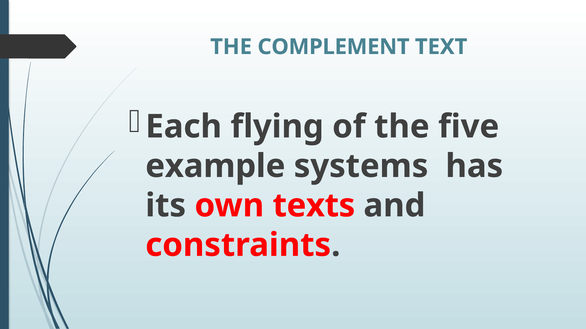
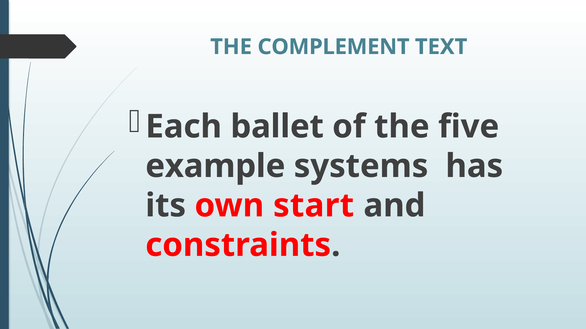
flying: flying -> ballet (277, 127)
texts: texts -> start (314, 206)
